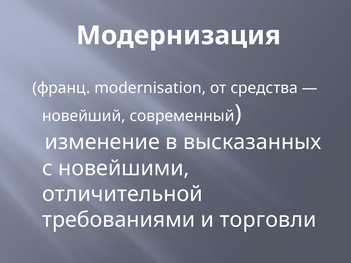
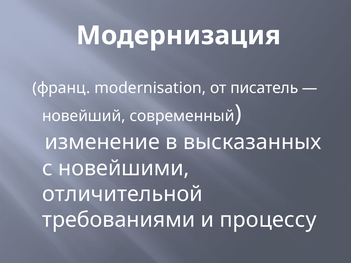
средства: средства -> писатель (264, 88)
торговли: торговли -> процессу (268, 220)
